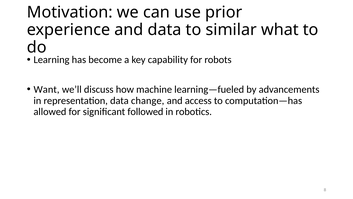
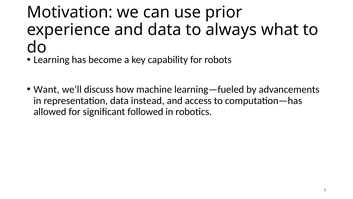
similar: similar -> always (231, 30)
change: change -> instead (148, 100)
